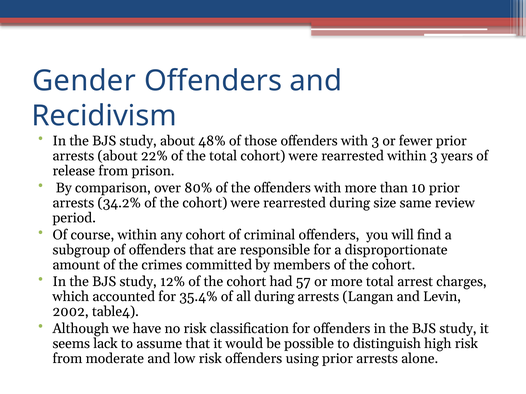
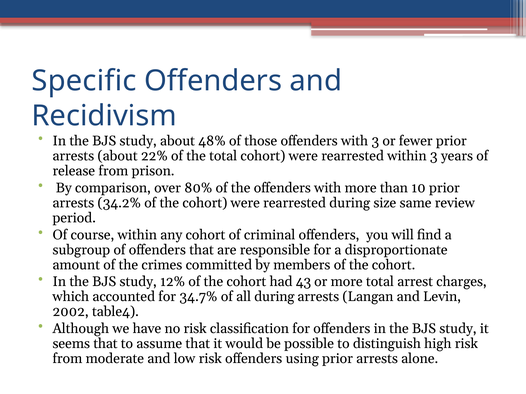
Gender: Gender -> Specific (84, 81)
57: 57 -> 43 (303, 282)
35.4%: 35.4% -> 34.7% (198, 297)
seems lack: lack -> that (105, 344)
